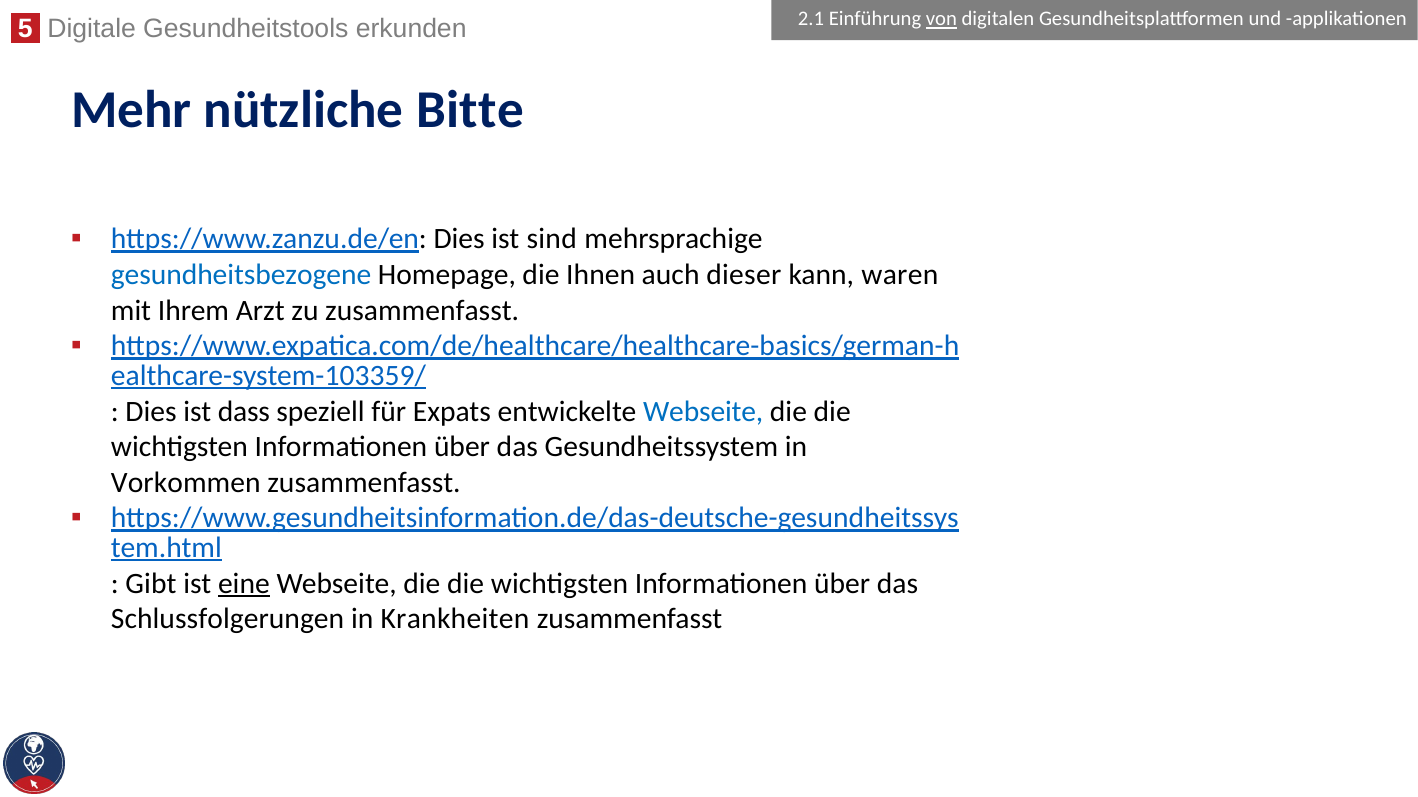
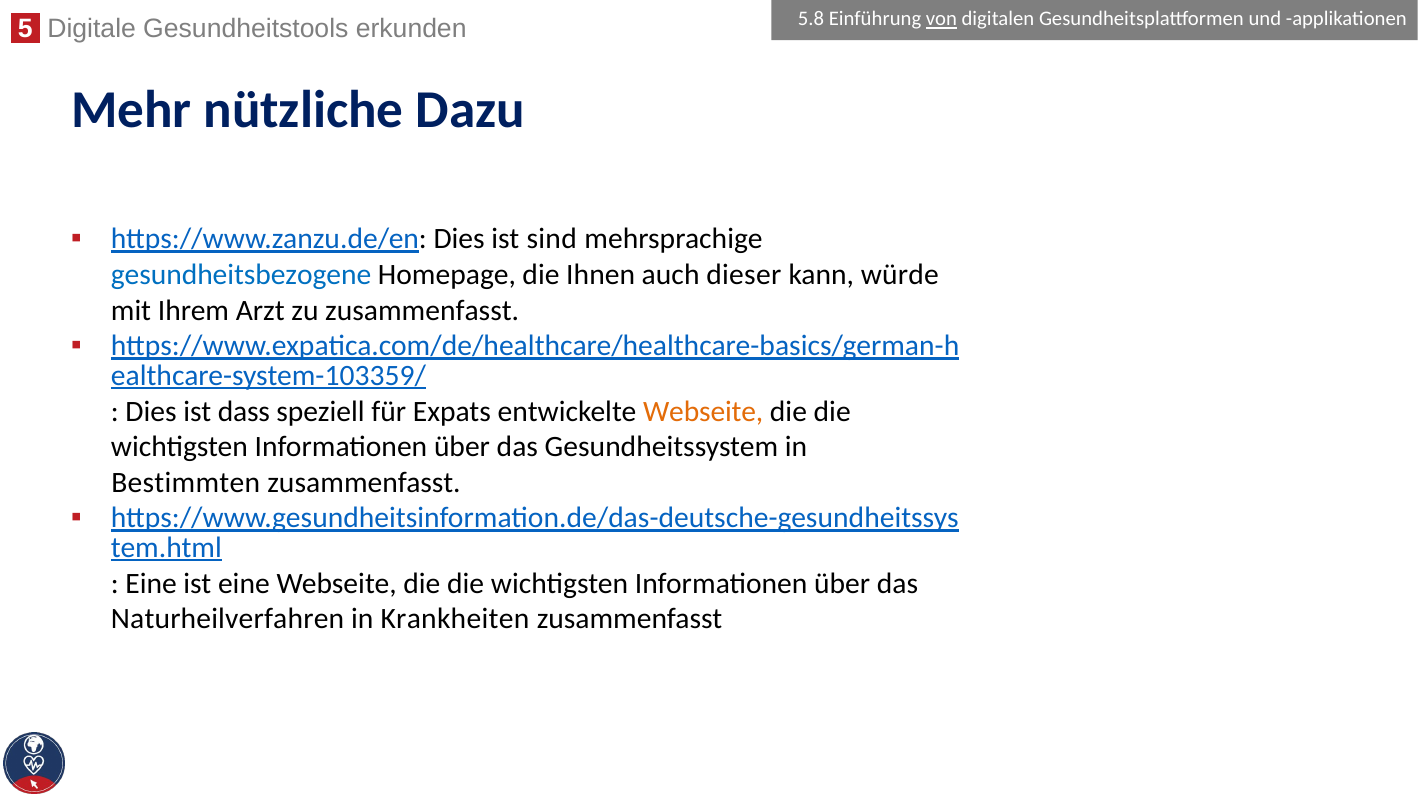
2.1: 2.1 -> 5.8 (811, 19)
Bitte: Bitte -> Dazu (470, 110)
waren: waren -> würde (900, 275)
Webseite colour: blue -> orange (703, 412)
Vorkommen: Vorkommen -> Bestimmten (186, 483)
Gibt: Gibt -> Eine (151, 584)
eine underline: present -> none (244, 584)
Schlussfolgerungen: Schlussfolgerungen -> Naturheilverfahren (228, 619)
